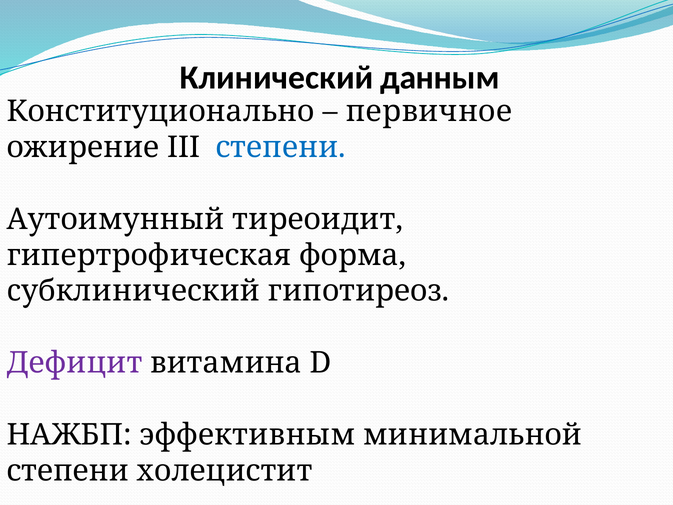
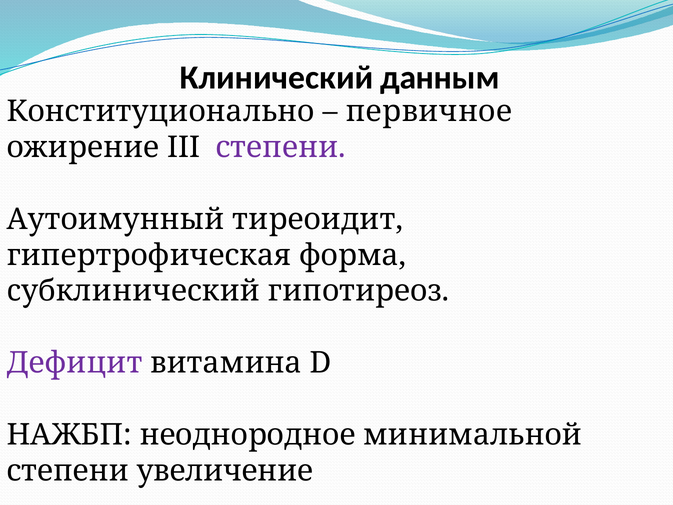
степени colour: blue -> purple (281, 147)
эффективным: эффективным -> неоднородное (248, 435)
холецистит: холецистит -> увеличение (225, 470)
